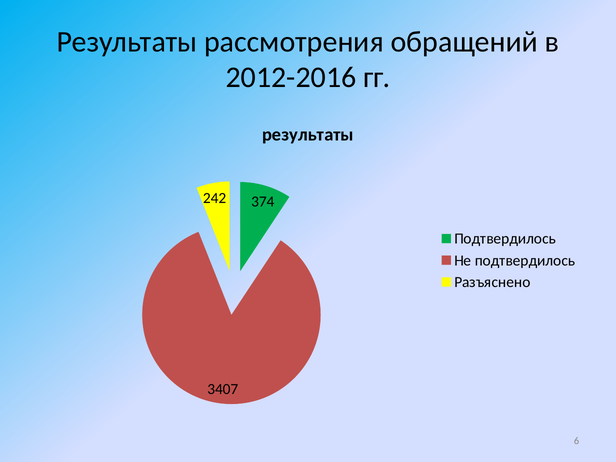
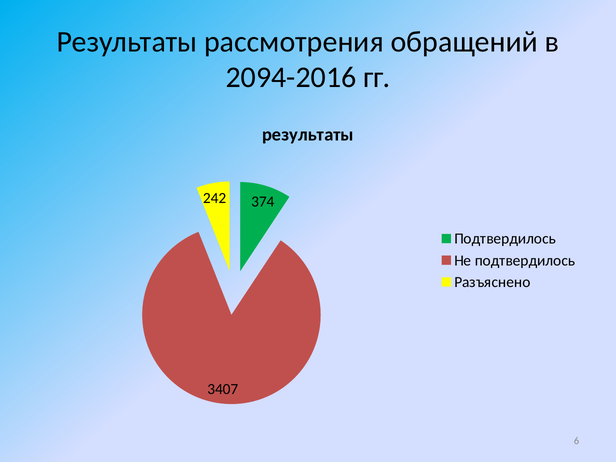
2012-2016: 2012-2016 -> 2094-2016 (291, 78)
